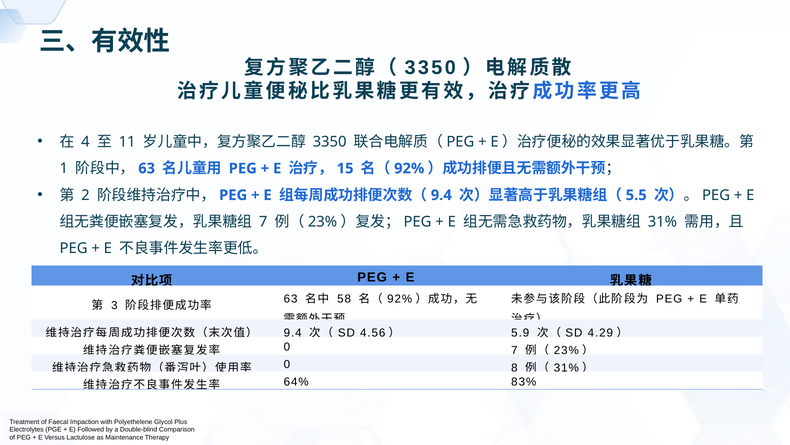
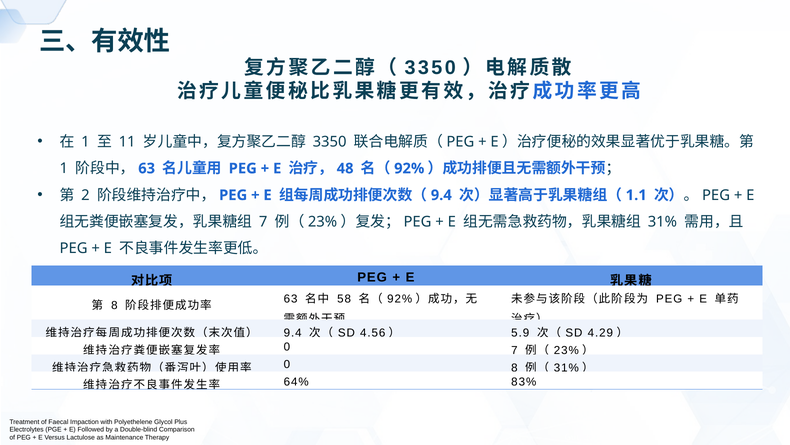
4: 4 -> 1 (85, 142)
15: 15 -> 48 (345, 168)
5.5: 5.5 -> 1.1 (636, 195)
3: 3 -> 8 (114, 305)
